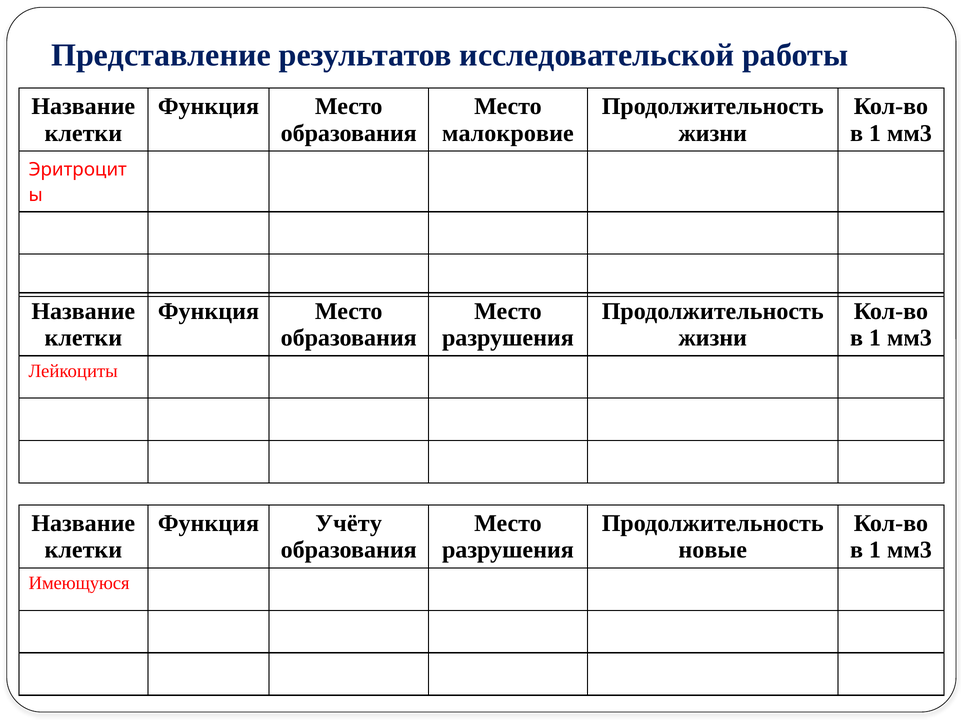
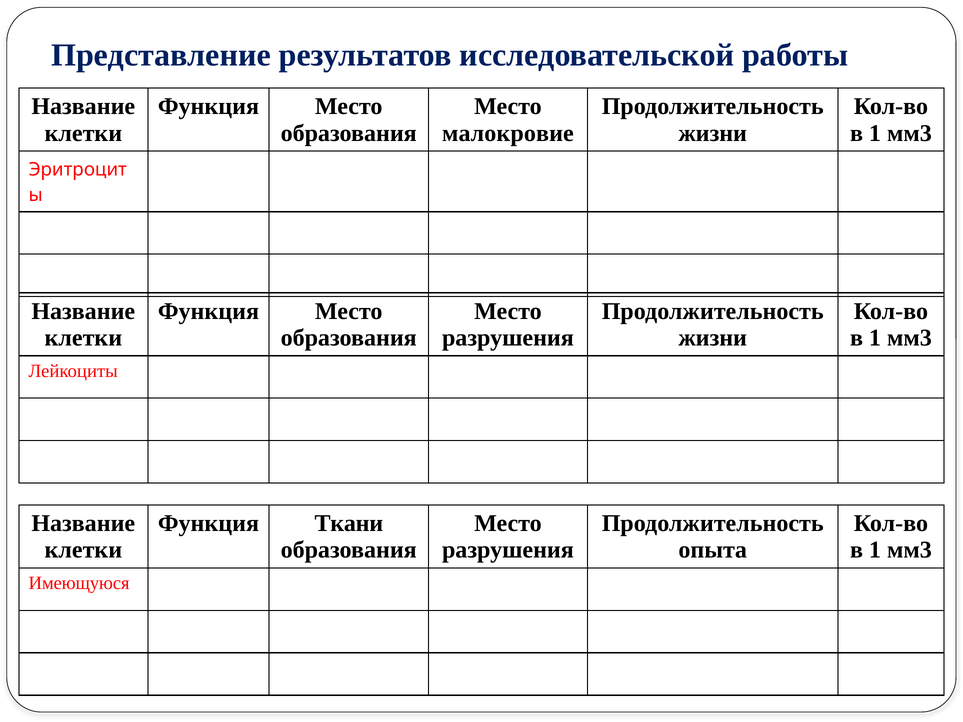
Учёту: Учёту -> Ткани (349, 524)
новые: новые -> опыта (713, 550)
